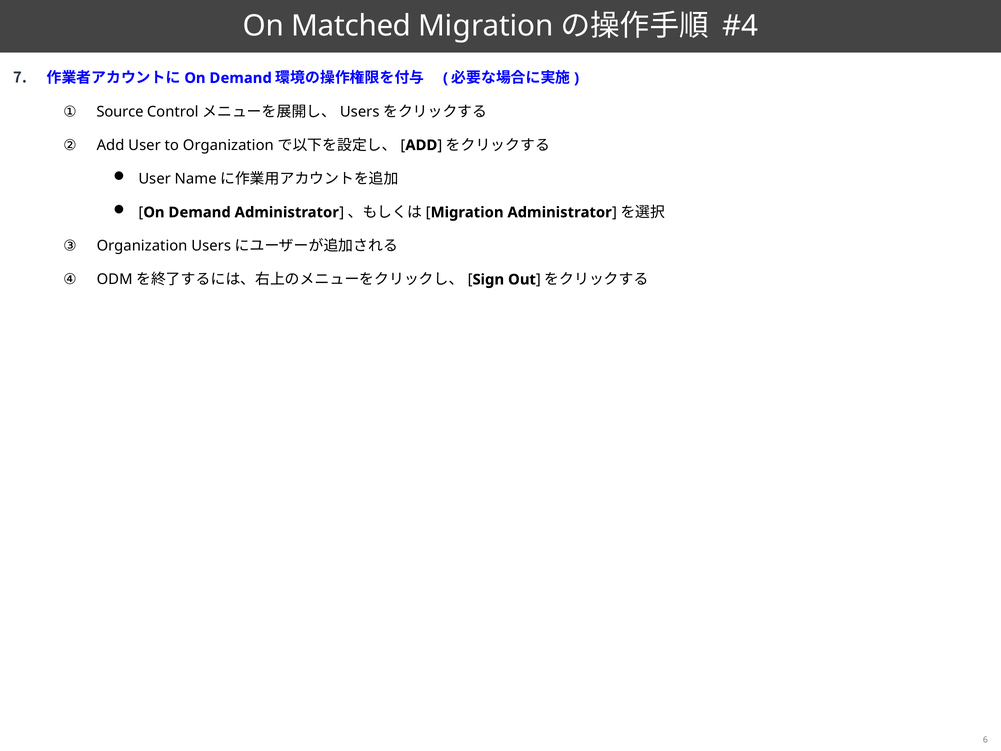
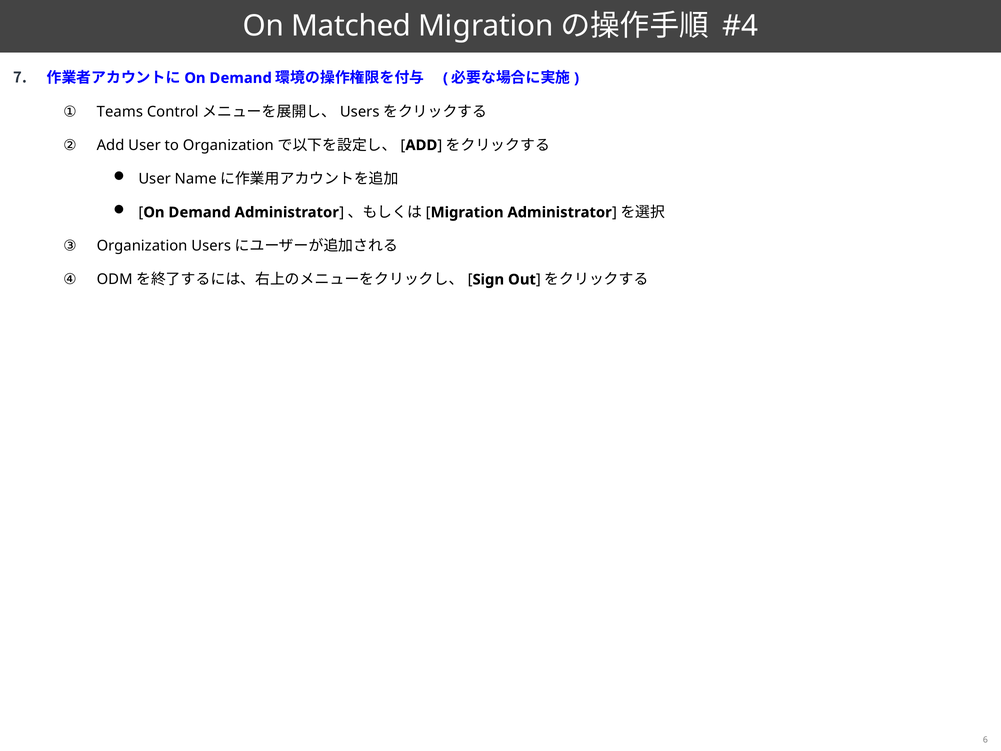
Source: Source -> Teams (120, 112)
